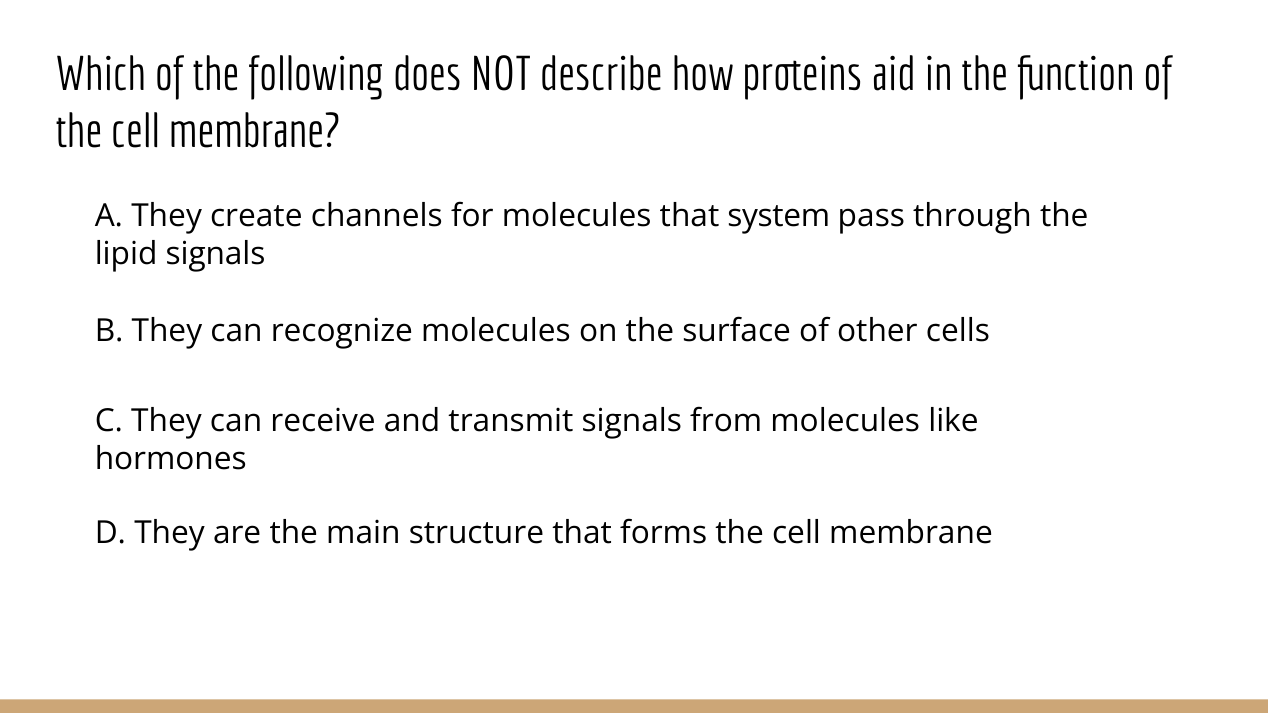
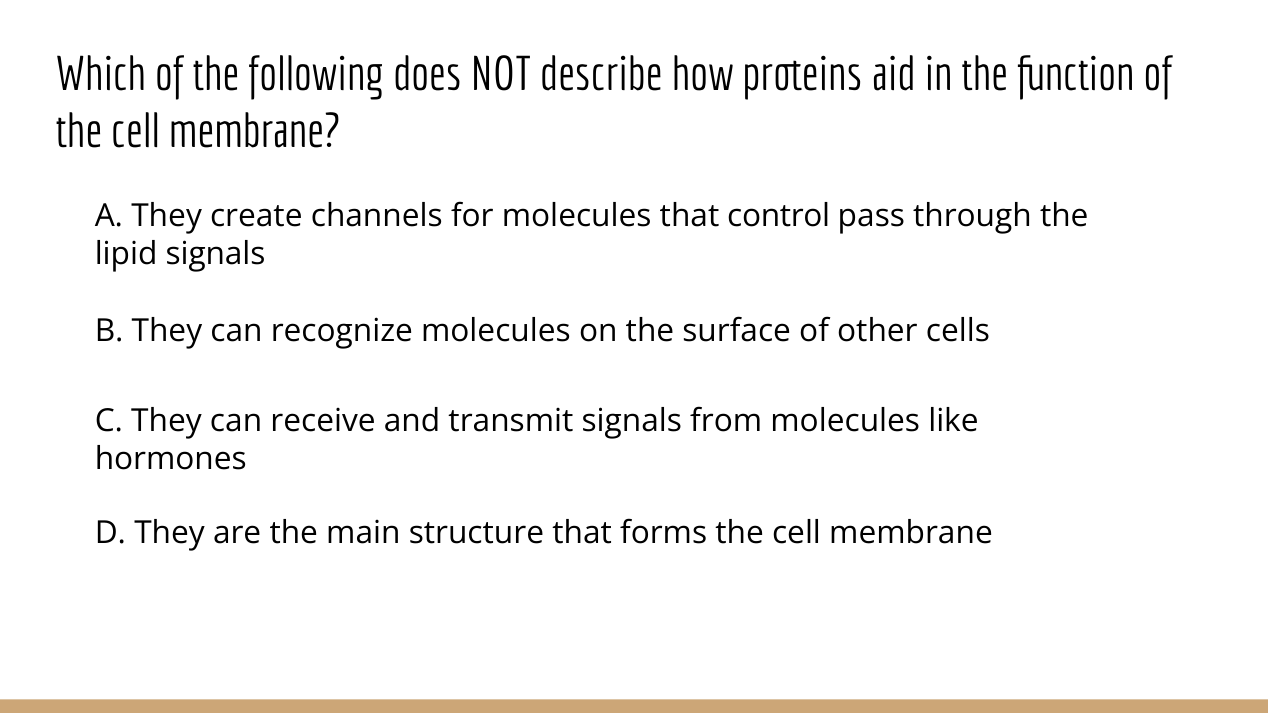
system: system -> control (779, 217)
